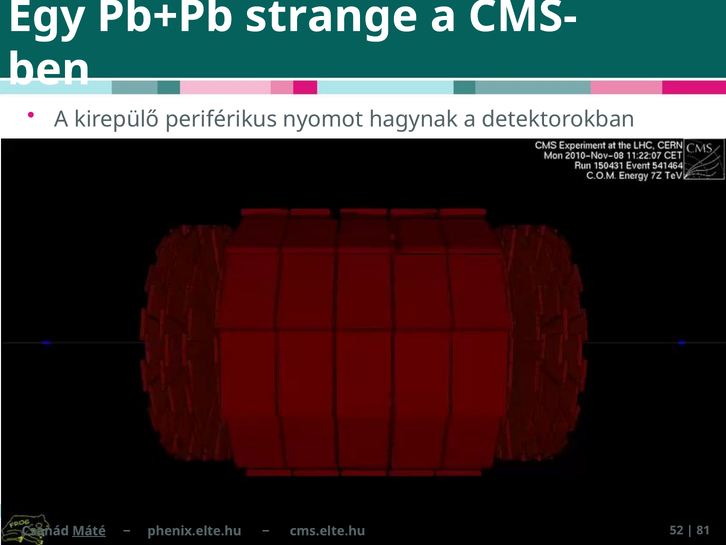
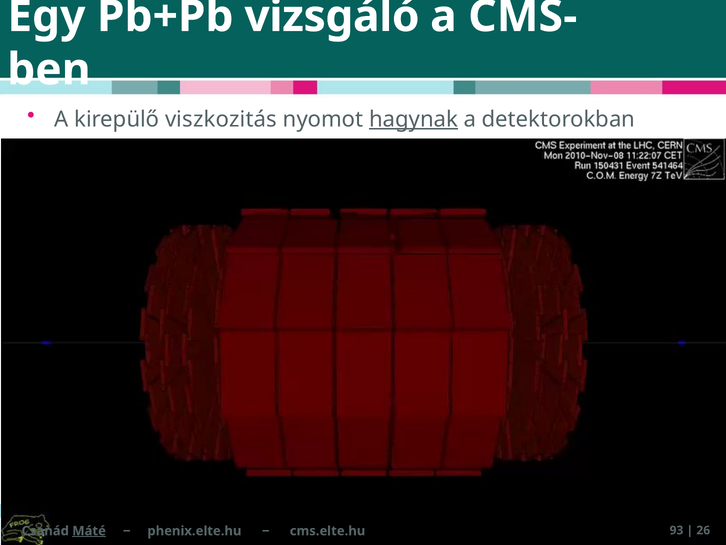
strange: strange -> vizsgáló (332, 16)
periférikus: periférikus -> viszkozitás (221, 119)
hagynak underline: none -> present (414, 119)
52: 52 -> 93 (677, 530)
81: 81 -> 26 (703, 530)
